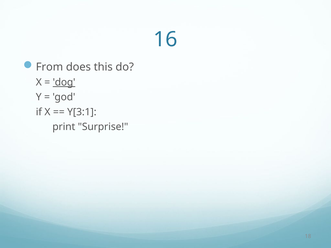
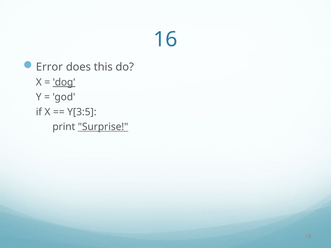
From: From -> Error (49, 67)
Y[3:1: Y[3:1 -> Y[3:5 (82, 112)
Surprise underline: none -> present (103, 127)
